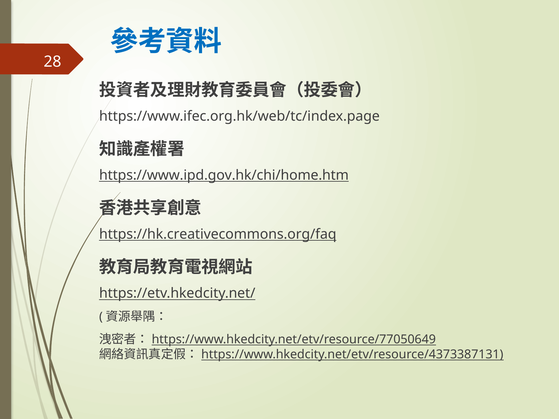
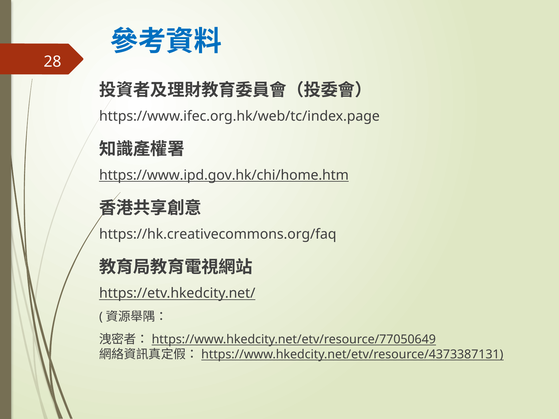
https://hk.creativecommons.org/faq underline: present -> none (218, 234)
